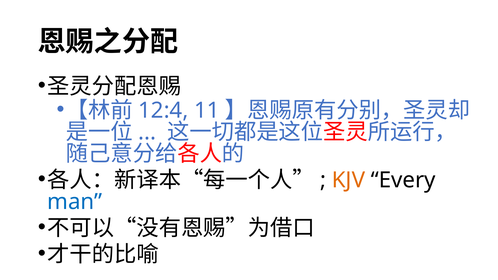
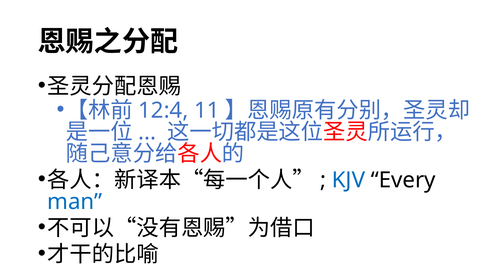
KJV colour: orange -> blue (348, 180)
